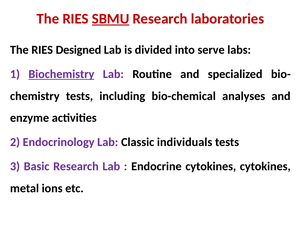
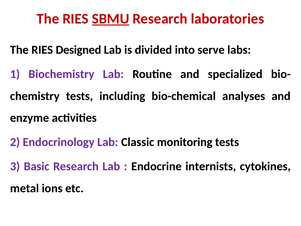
Biochemistry underline: present -> none (61, 74)
individuals: individuals -> monitoring (185, 142)
Endocrine cytokines: cytokines -> internists (211, 166)
